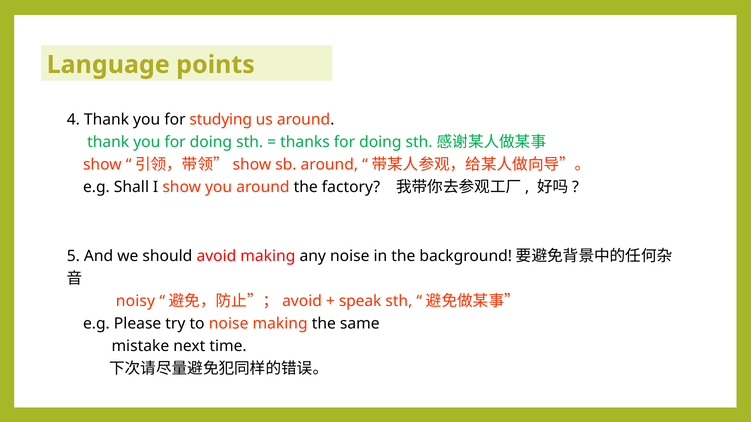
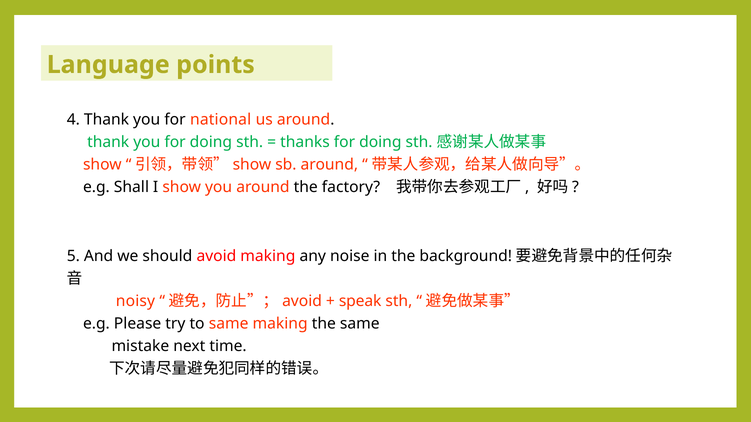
studying: studying -> national (221, 120)
to noise: noise -> same (229, 324)
